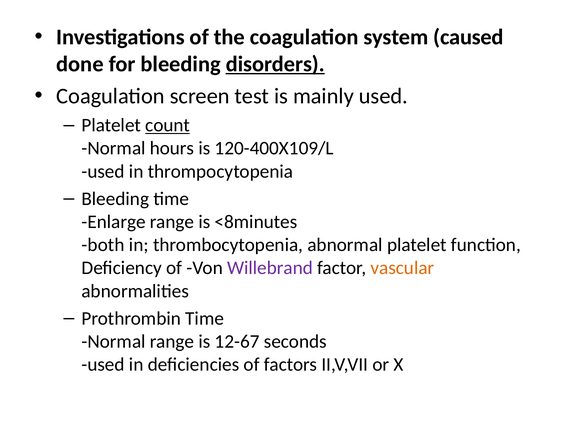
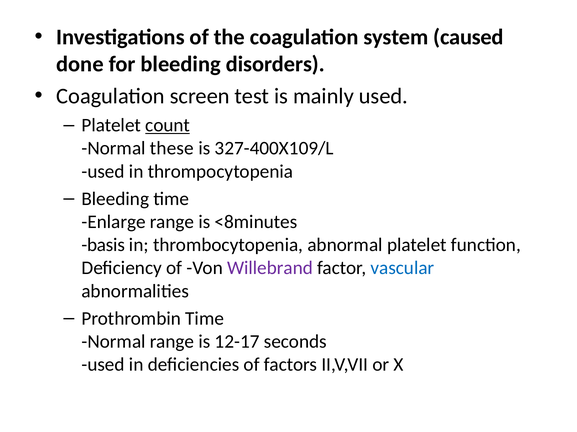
disorders underline: present -> none (275, 64)
hours: hours -> these (172, 149)
120-400X109/L: 120-400X109/L -> 327-400X109/L (274, 149)
both: both -> basis (103, 245)
vascular colour: orange -> blue (402, 268)
12-67: 12-67 -> 12-17 (237, 342)
